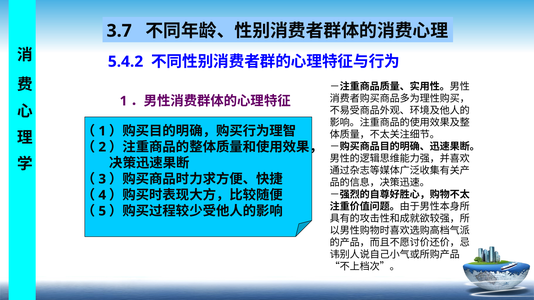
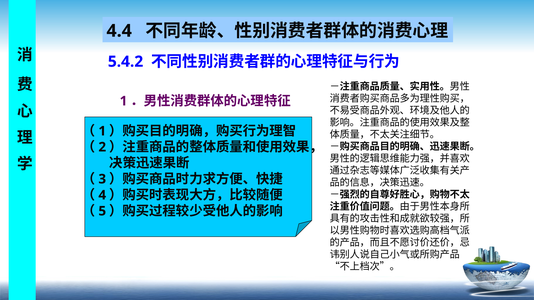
3.7: 3.7 -> 4.4 (119, 31)
